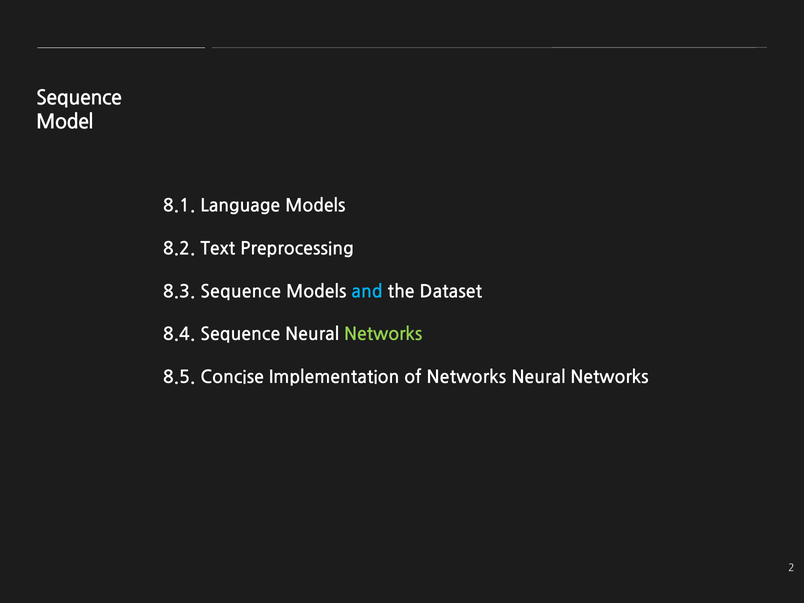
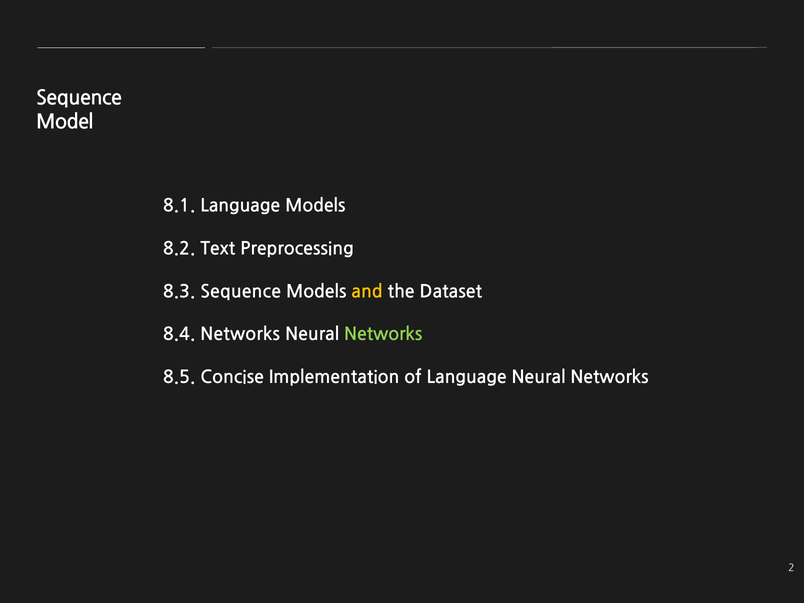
and colour: light blue -> yellow (367, 292)
8.4 Sequence: Sequence -> Networks (240, 335)
of Networks: Networks -> Language (467, 377)
